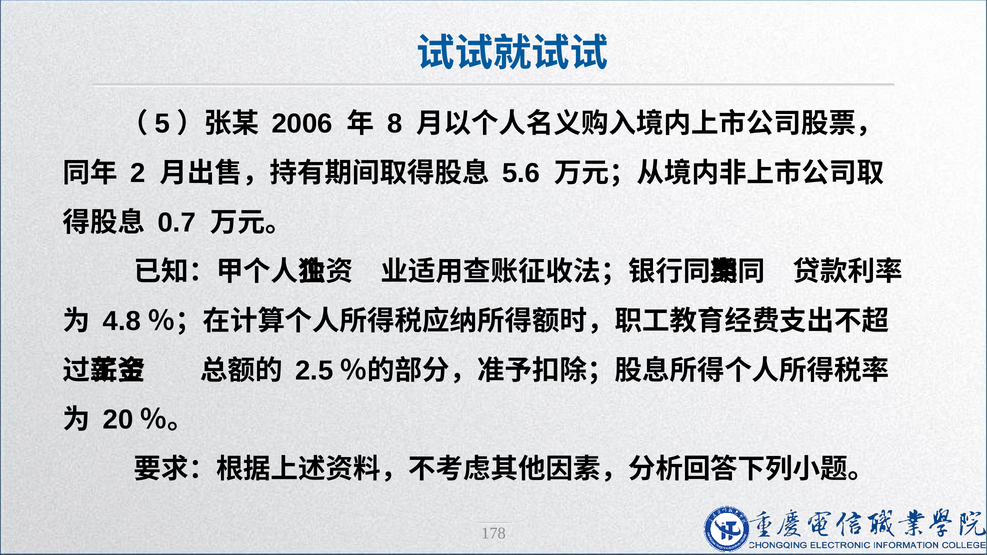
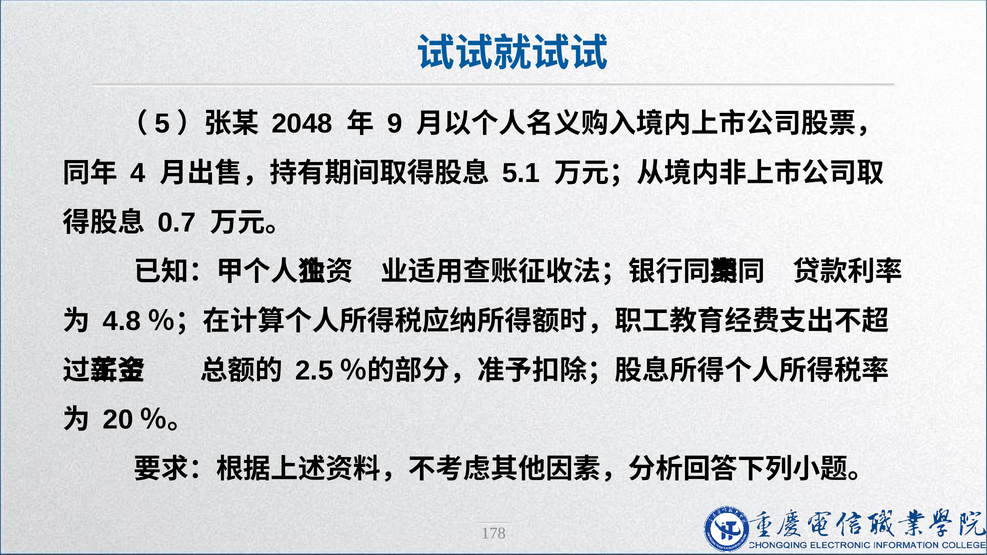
2006: 2006 -> 2048 (302, 124)
8: 8 -> 9 (395, 124)
2: 2 -> 4 (138, 173)
5.6: 5.6 -> 5.1 (521, 173)
